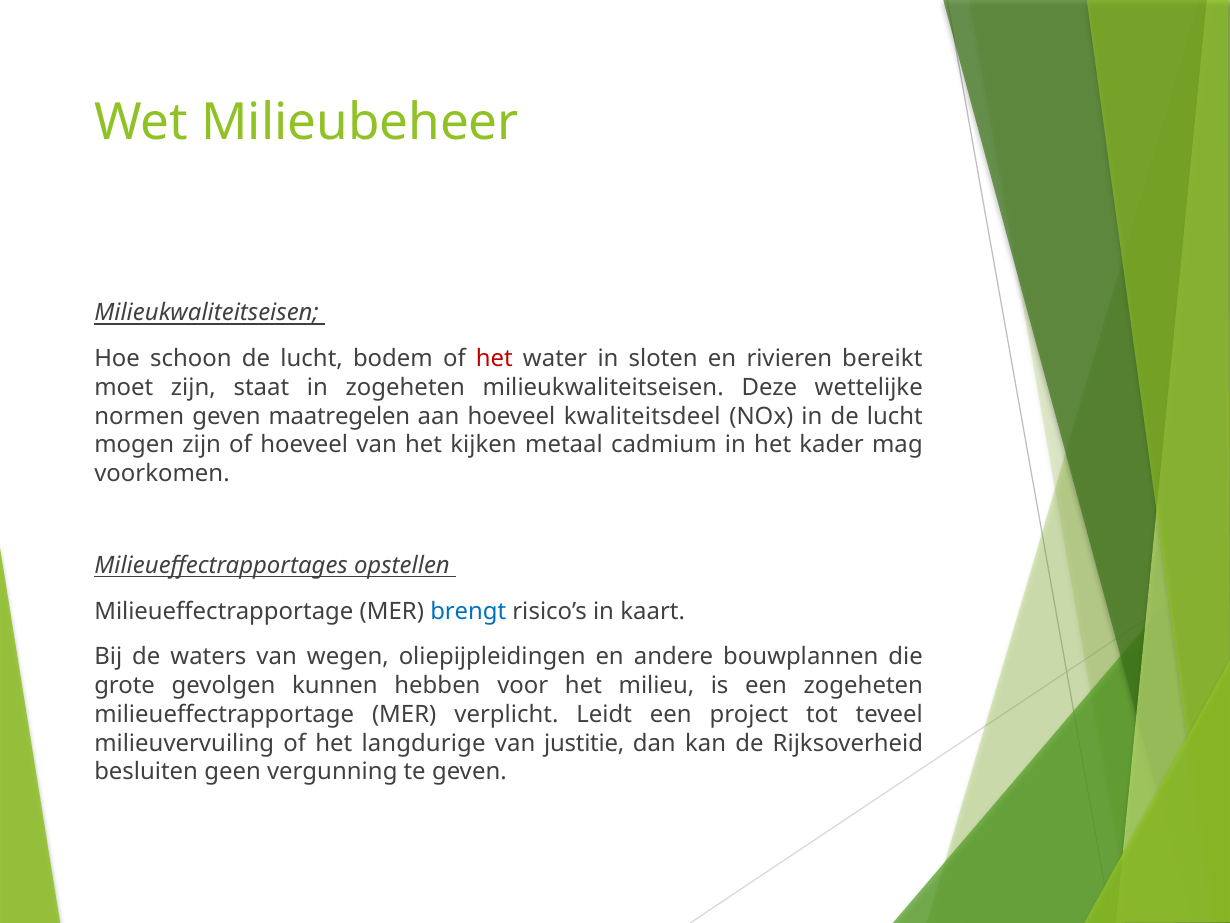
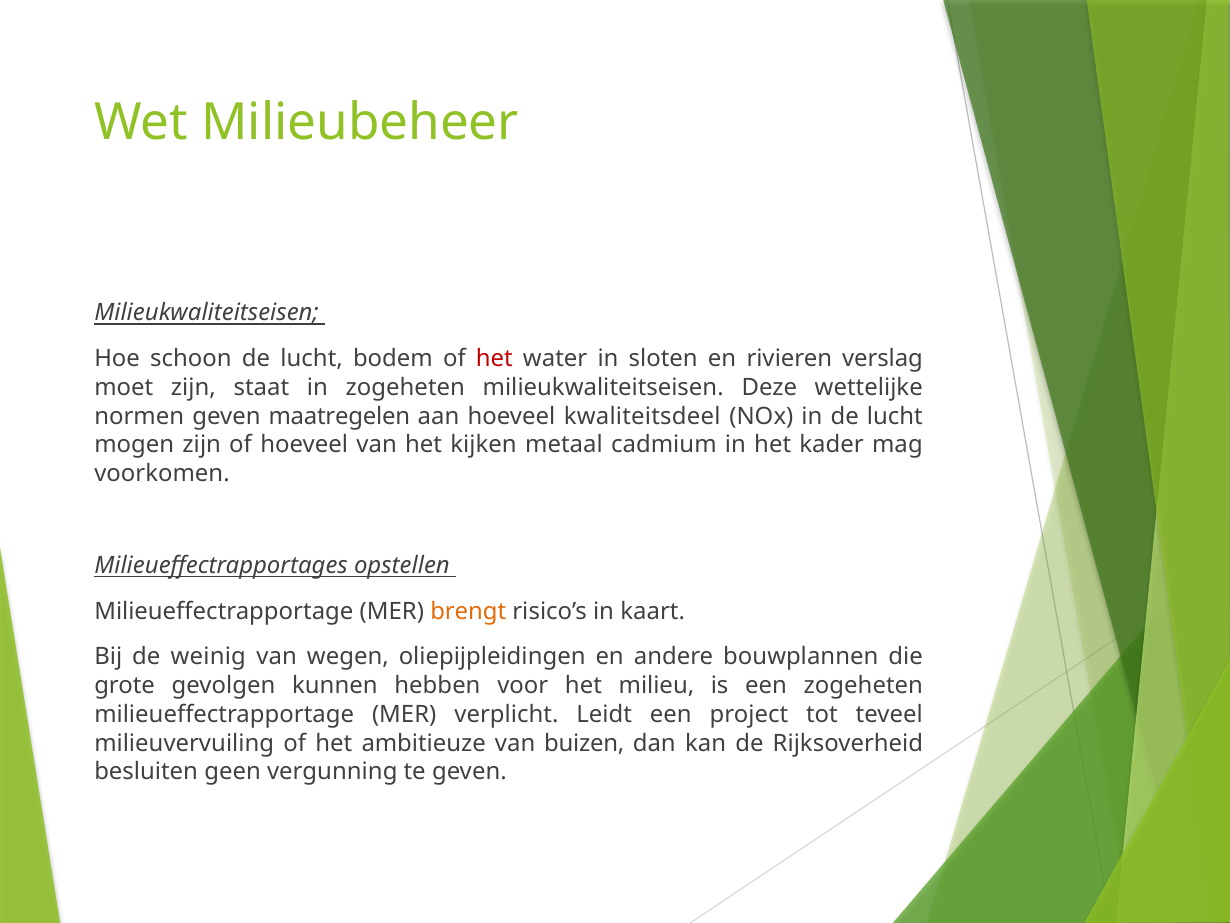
bereikt: bereikt -> verslag (882, 359)
brengt colour: blue -> orange (468, 611)
waters: waters -> weinig (208, 657)
langdurige: langdurige -> ambitieuze (424, 743)
justitie: justitie -> buizen (584, 743)
